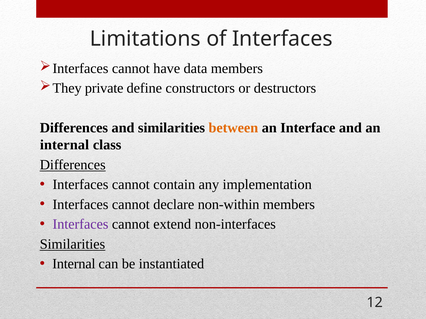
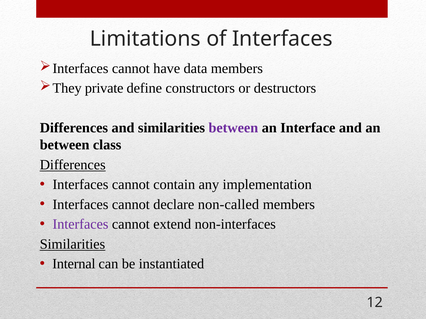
between colour: orange -> purple (233, 128)
internal: internal -> between (65, 145)
non-within: non-within -> non-called (228, 205)
